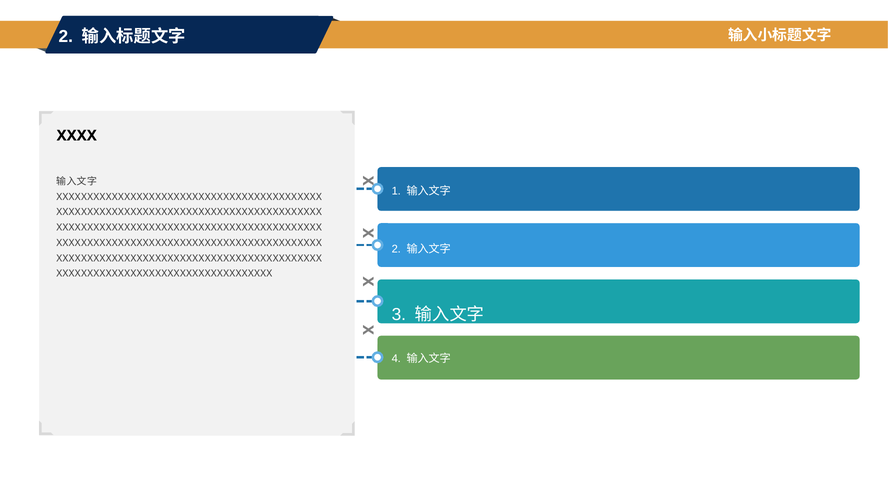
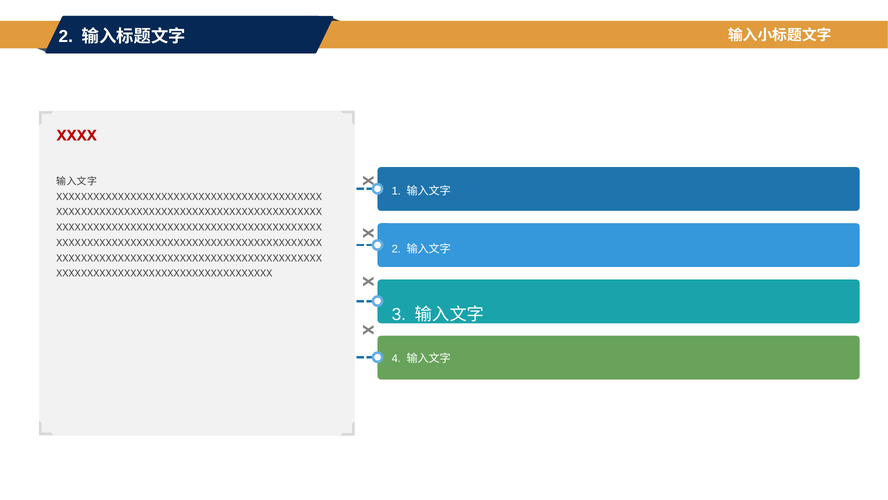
XXXX colour: black -> red (77, 135)
